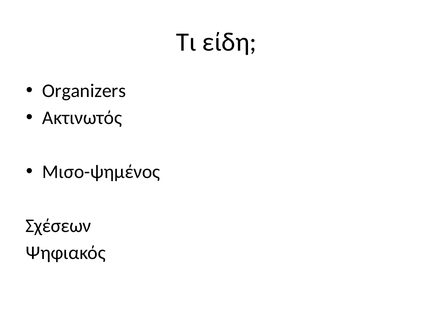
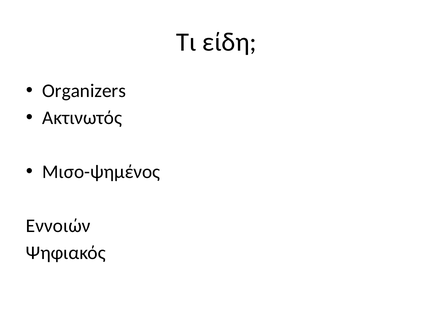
Σχέσεων: Σχέσεων -> Εννοιών (58, 226)
